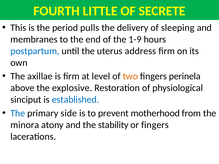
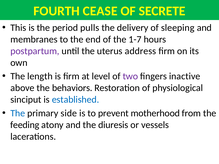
LITTLE: LITTLE -> CEASE (100, 11)
1-9: 1-9 -> 1-7 (135, 39)
postpartum colour: blue -> purple (35, 51)
axillae: axillae -> length (40, 76)
two colour: orange -> purple (130, 76)
perinela: perinela -> inactive (185, 76)
explosive: explosive -> behaviors (72, 88)
minora: minora -> feeding (25, 125)
stability: stability -> diuresis (113, 125)
or fingers: fingers -> vessels (155, 125)
